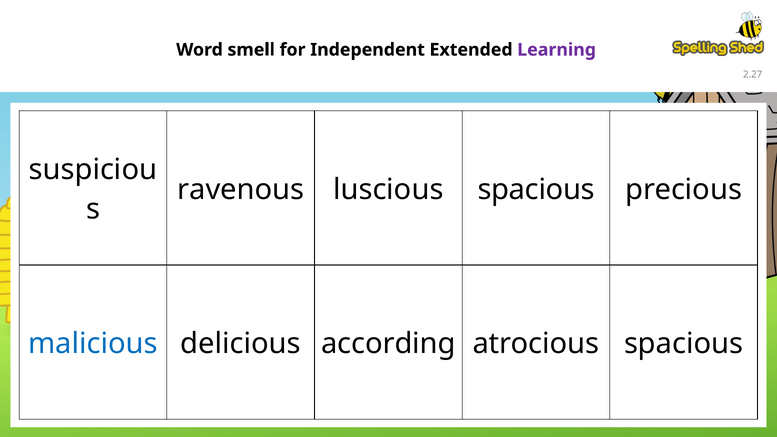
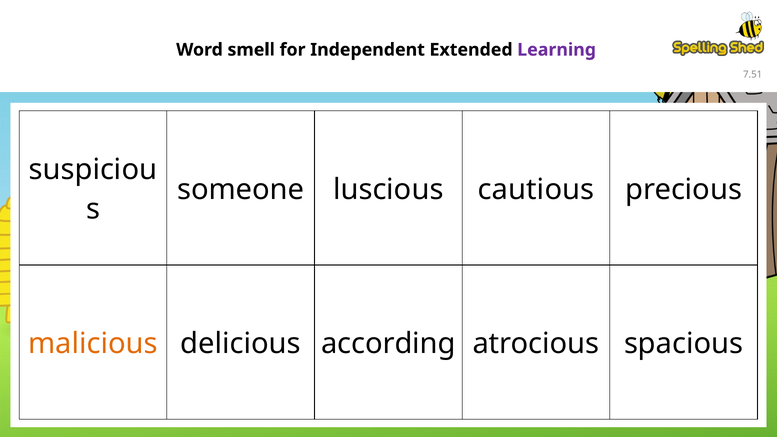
2.27: 2.27 -> 7.51 (753, 75)
ravenous: ravenous -> someone (241, 190)
luscious spacious: spacious -> cautious (536, 190)
malicious colour: blue -> orange (93, 344)
